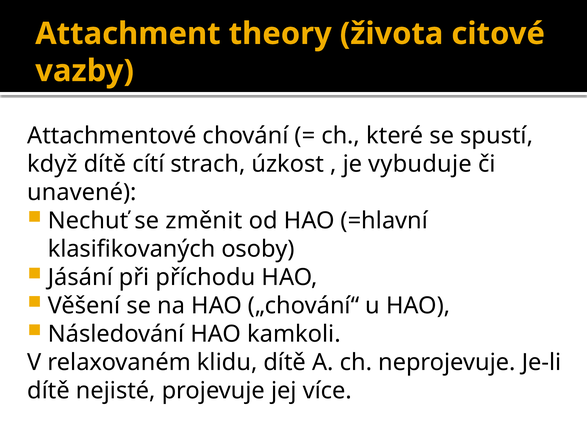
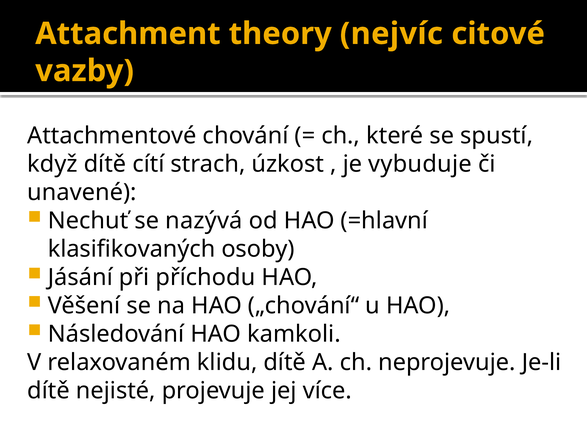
života: života -> nejvíc (391, 34)
změnit: změnit -> nazývá (204, 221)
